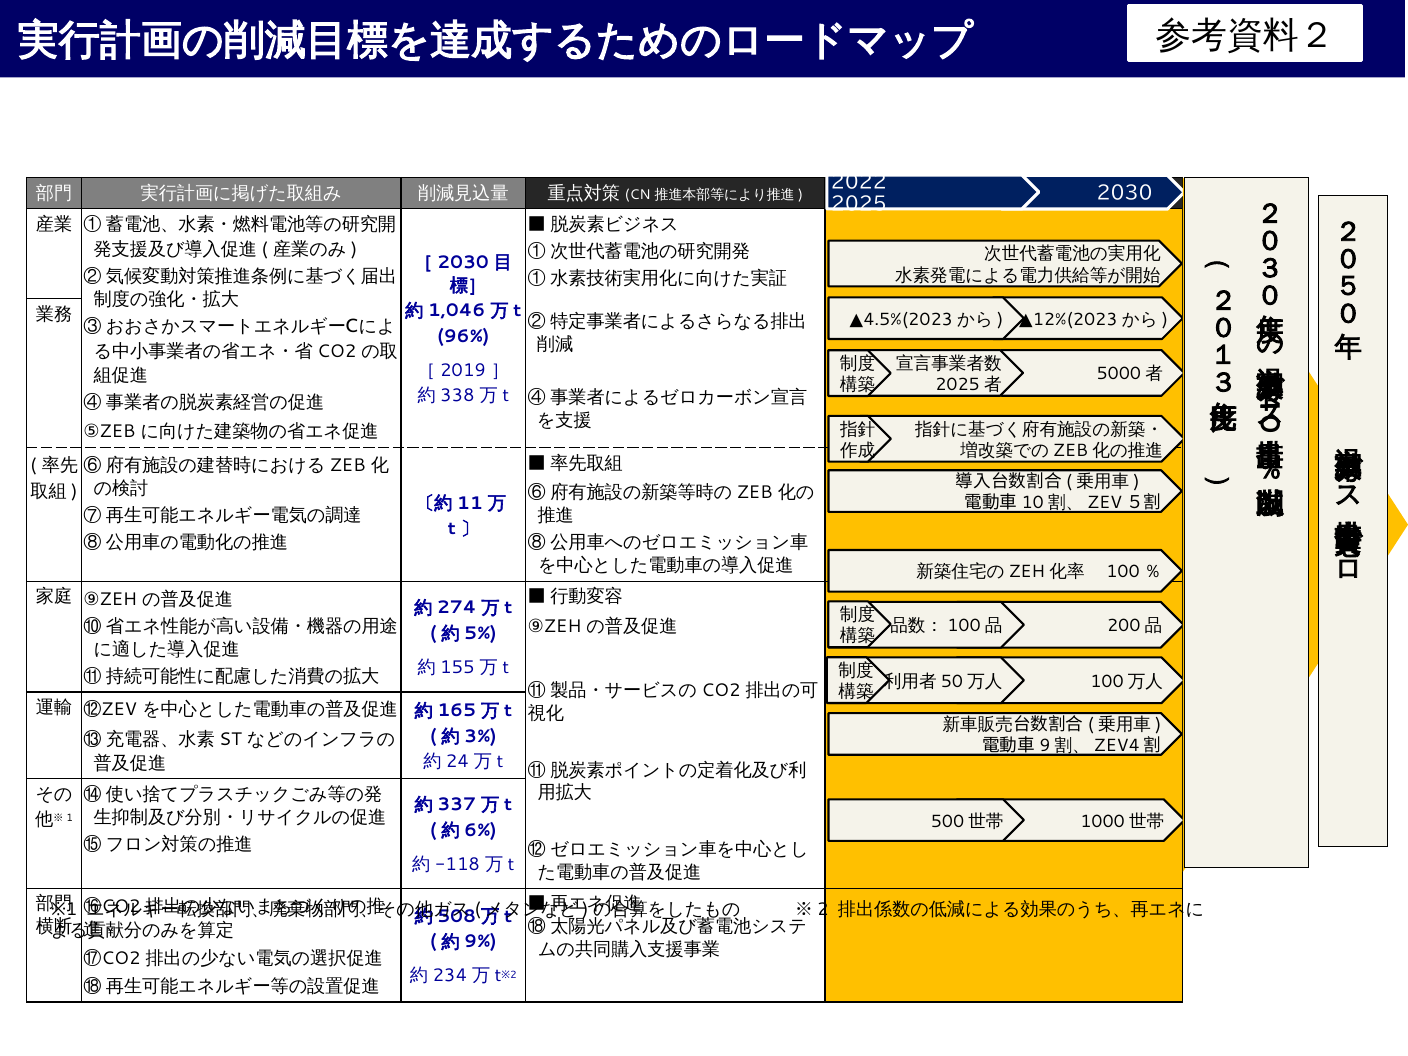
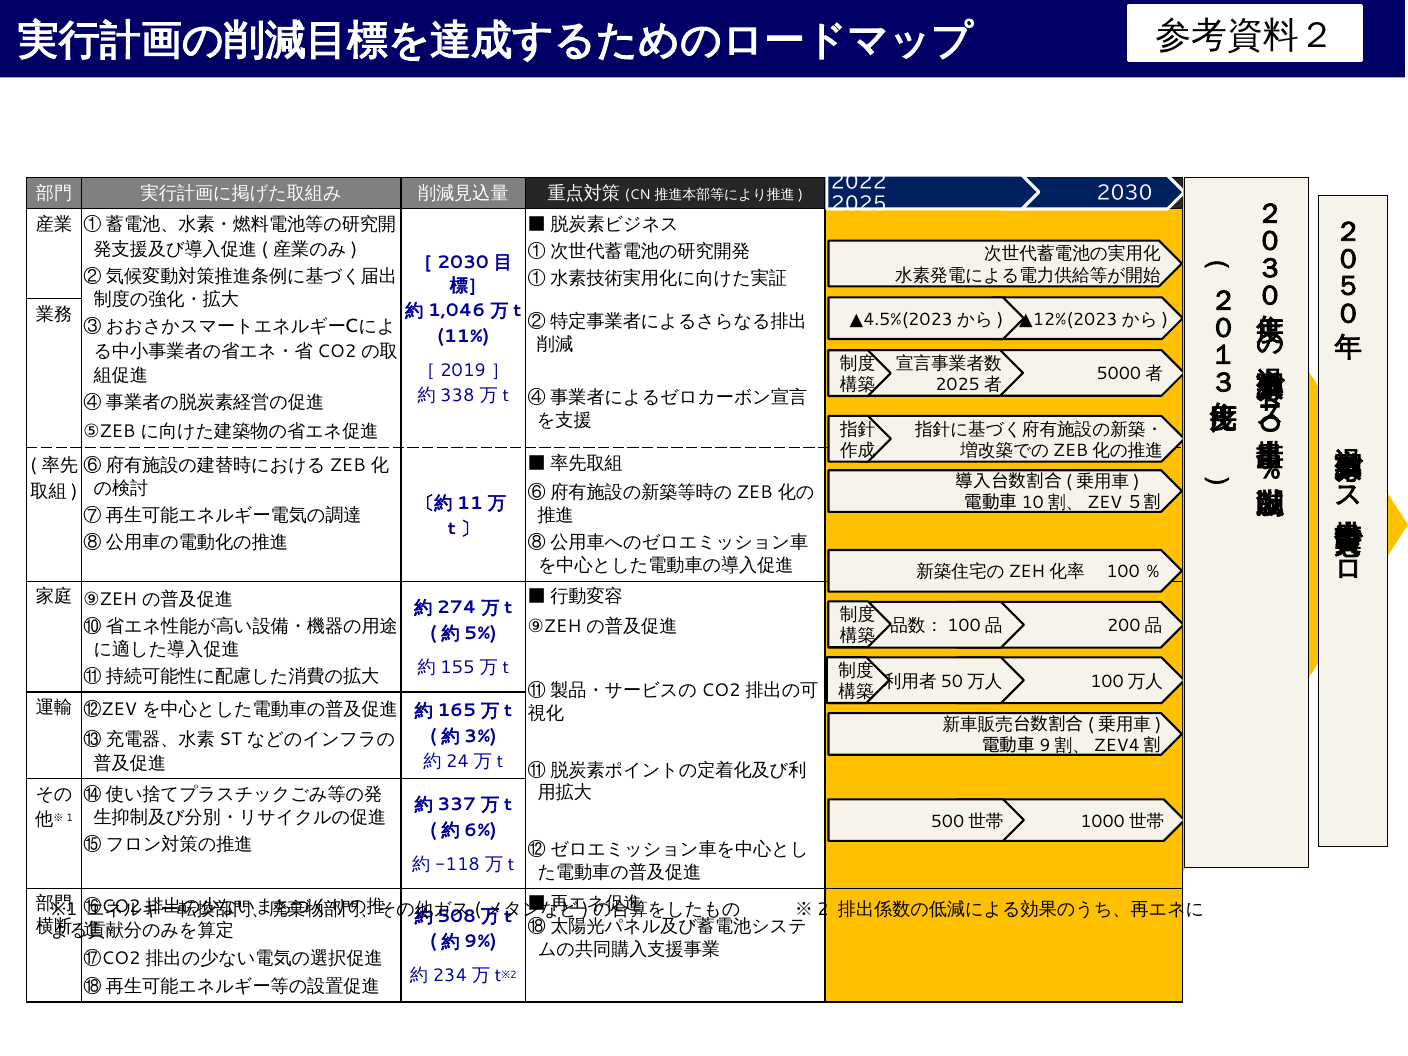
96%: 96% -> 11% (463, 336)
